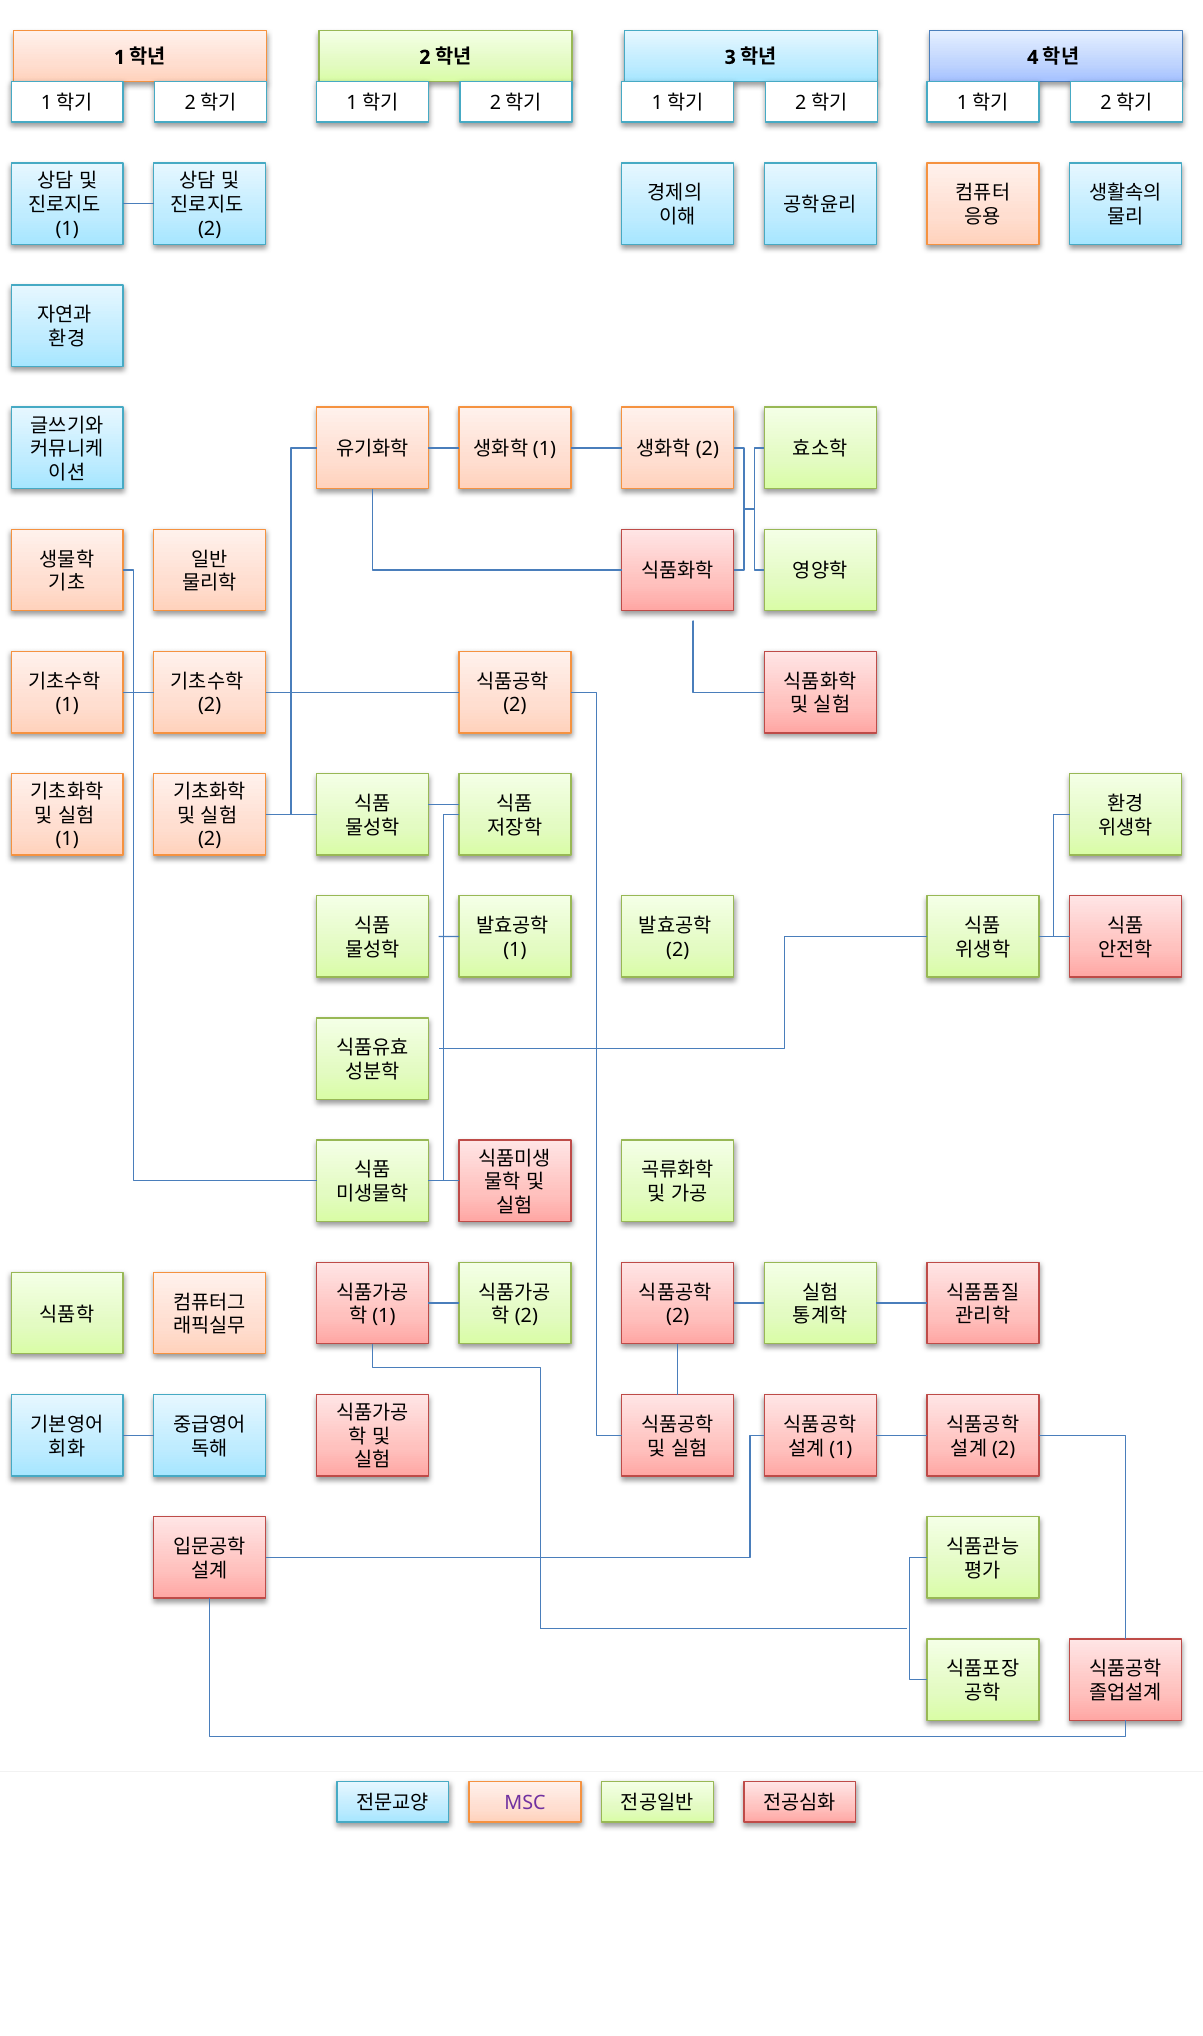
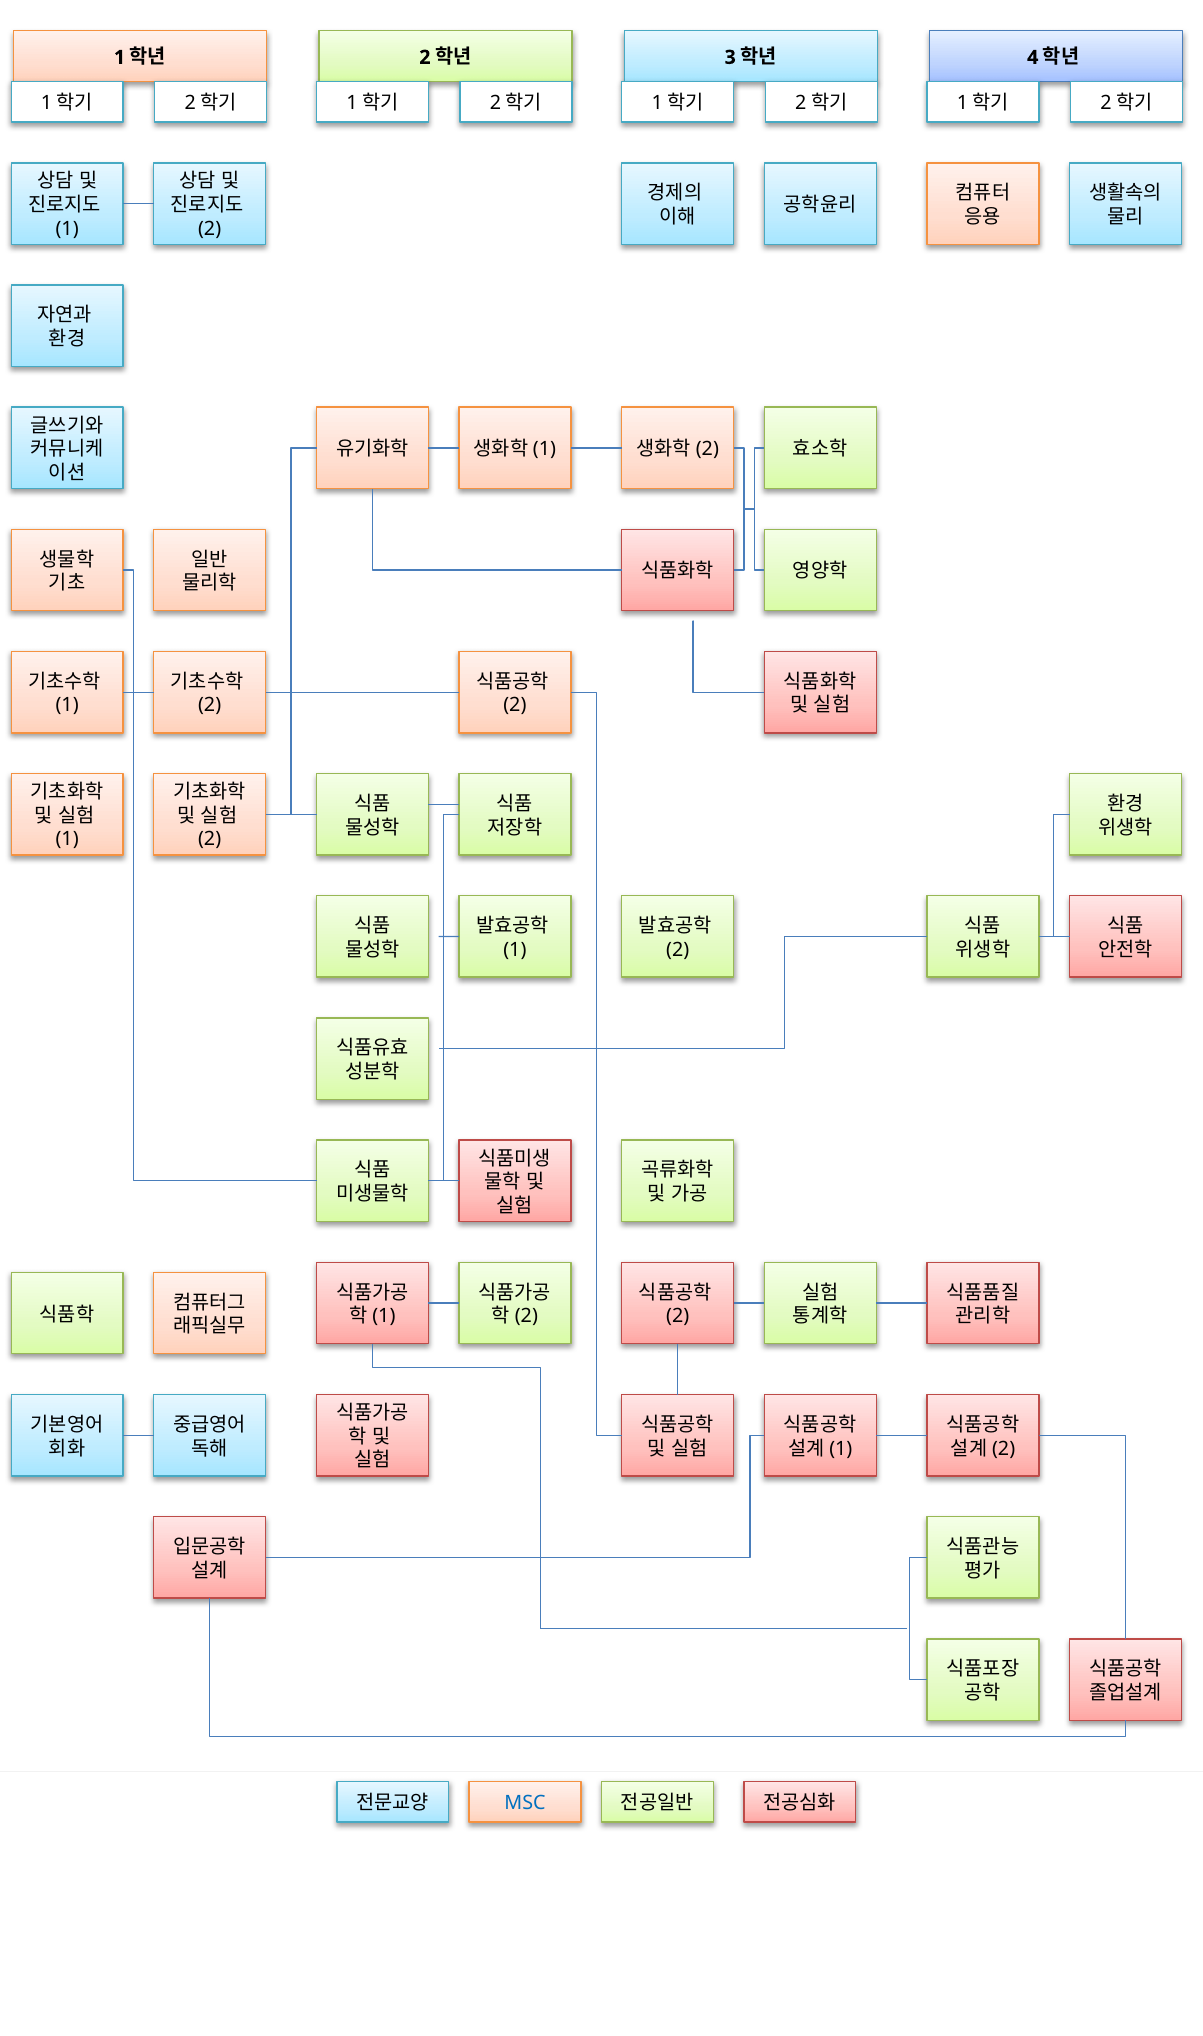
MSC colour: purple -> blue (525, 1803)
